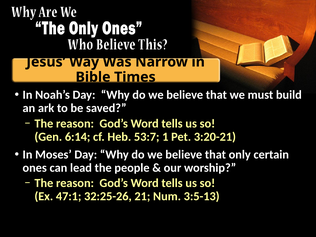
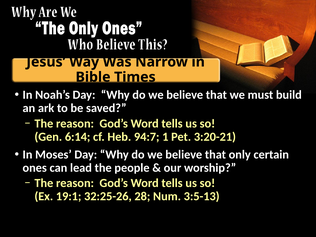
53:7: 53:7 -> 94:7 (147, 137)
47:1: 47:1 -> 19:1 (69, 196)
21: 21 -> 28 (142, 196)
